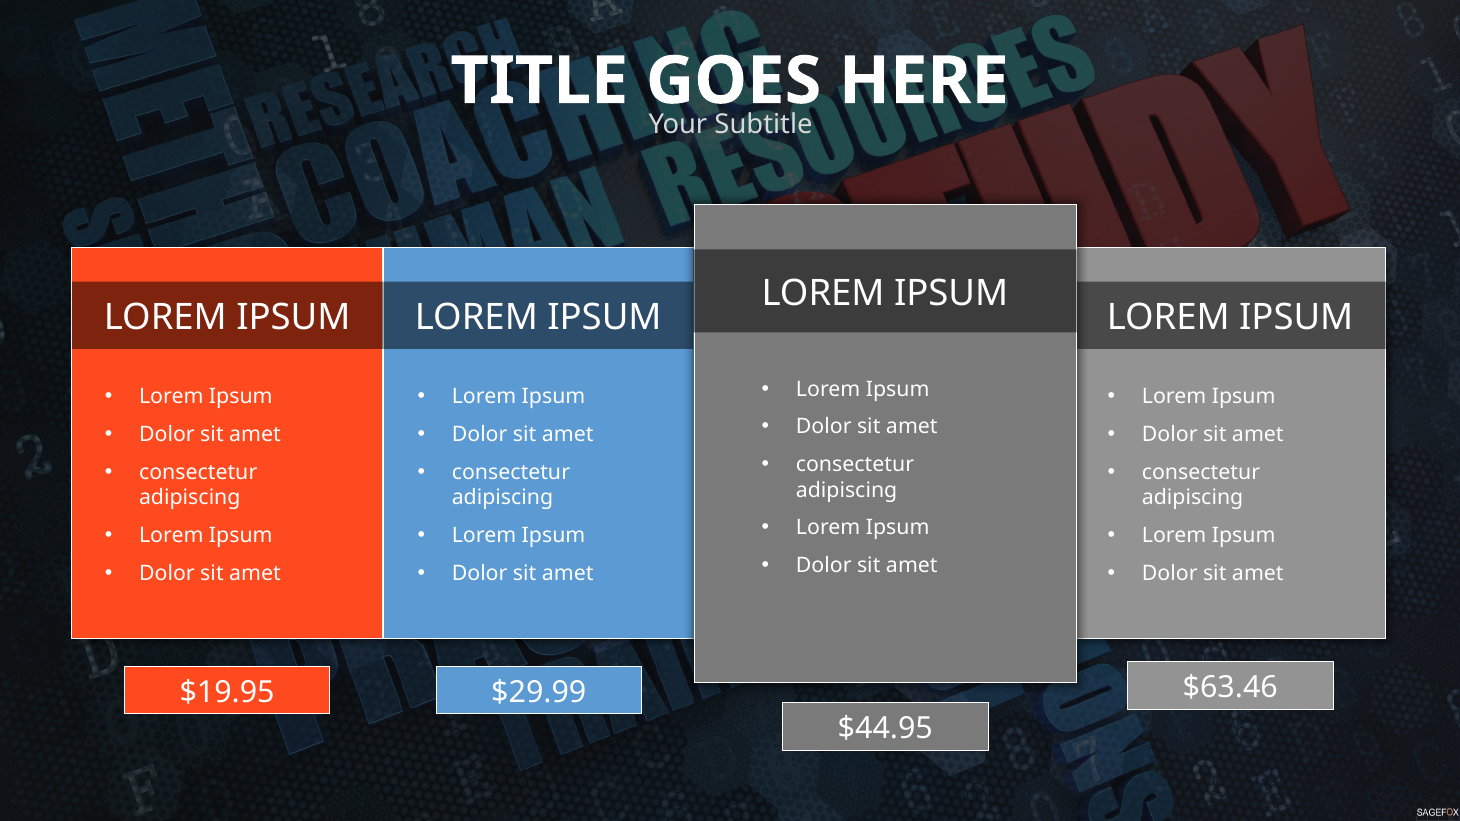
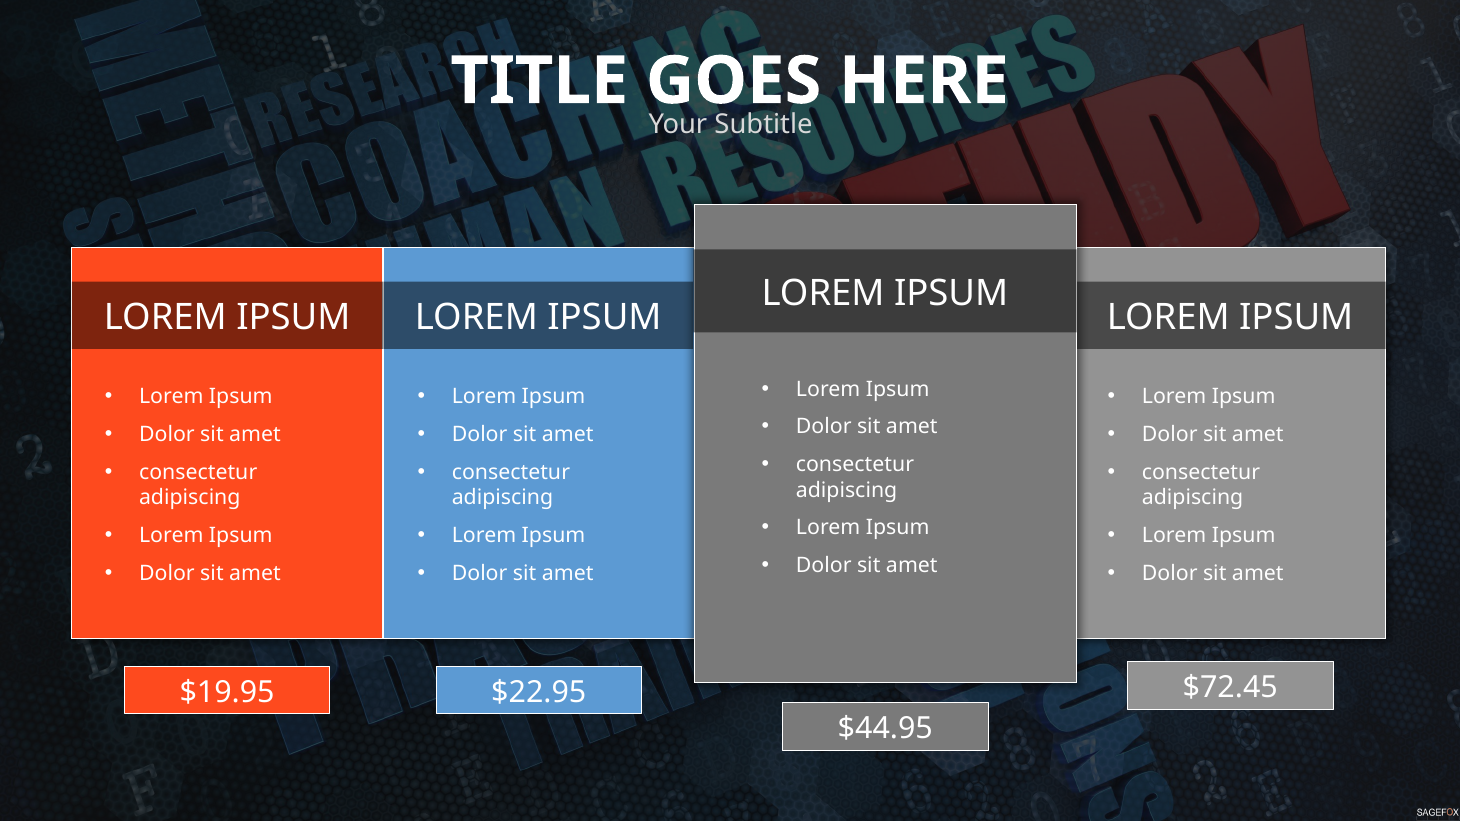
$63.46: $63.46 -> $72.45 (1230, 688)
$29.99: $29.99 -> $22.95 (539, 692)
